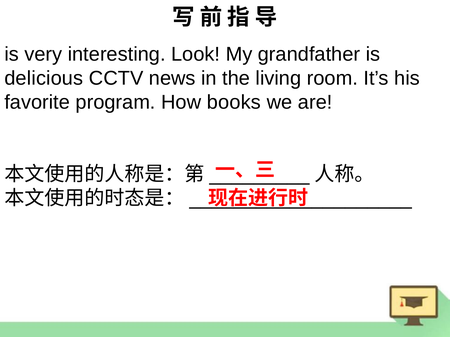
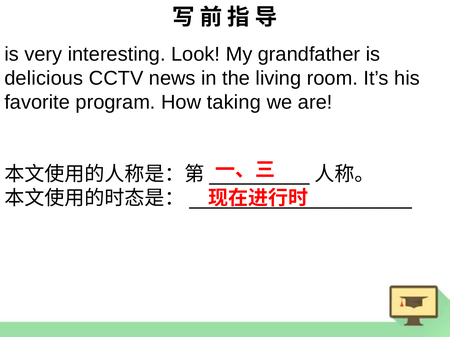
books: books -> taking (234, 102)
